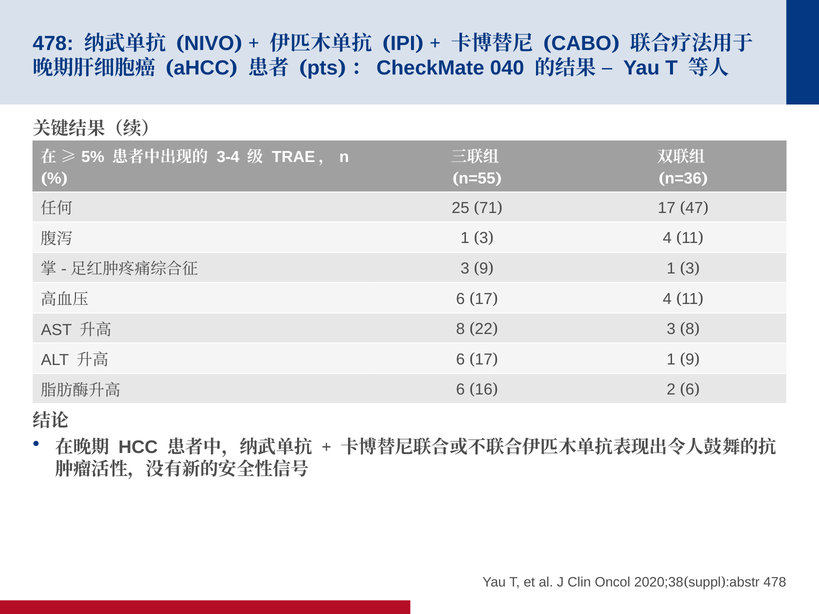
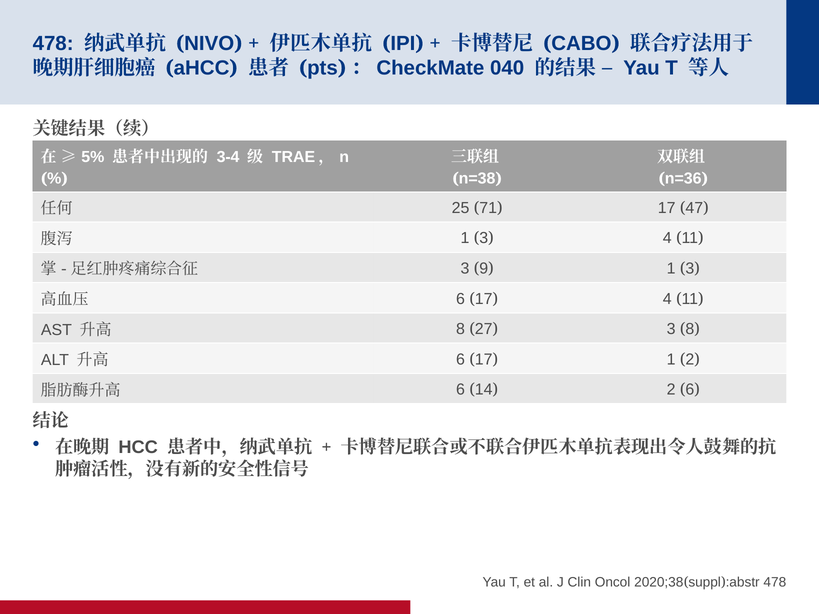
n=55: n=55 -> n=38 (477, 179)
22: 22 -> 27 (484, 329)
9: 9 -> 2 (690, 359)
16: 16 -> 14 (484, 390)
